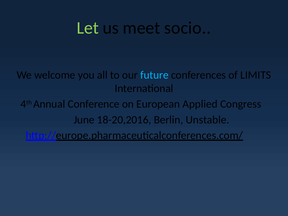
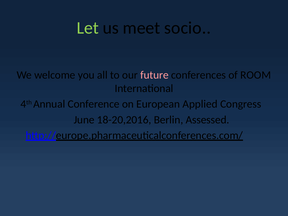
future colour: light blue -> pink (154, 75)
LIMITS: LIMITS -> ROOM (256, 75)
Unstable: Unstable -> Assessed (208, 120)
